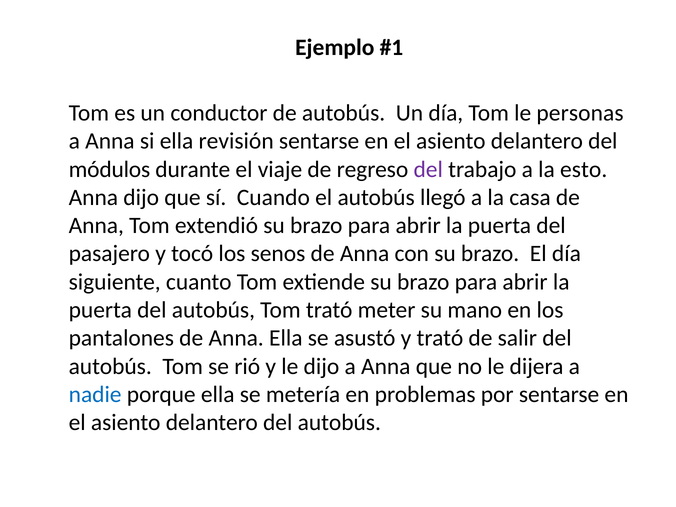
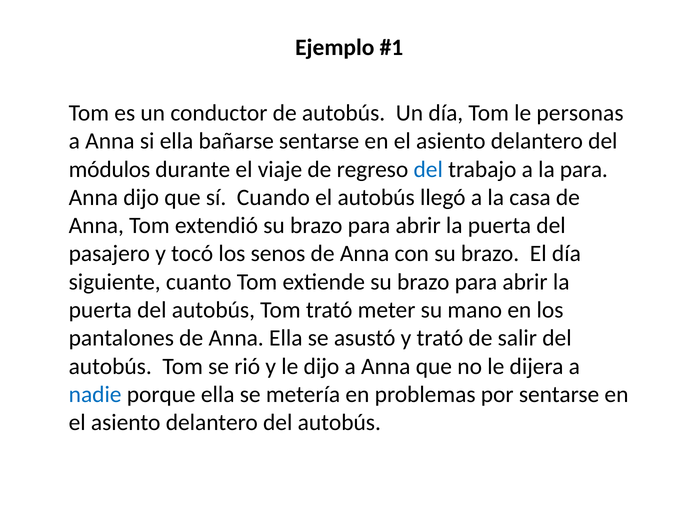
revisión: revisión -> bañarse (236, 141)
del colour: purple -> blue (428, 169)
la esto: esto -> para (584, 169)
